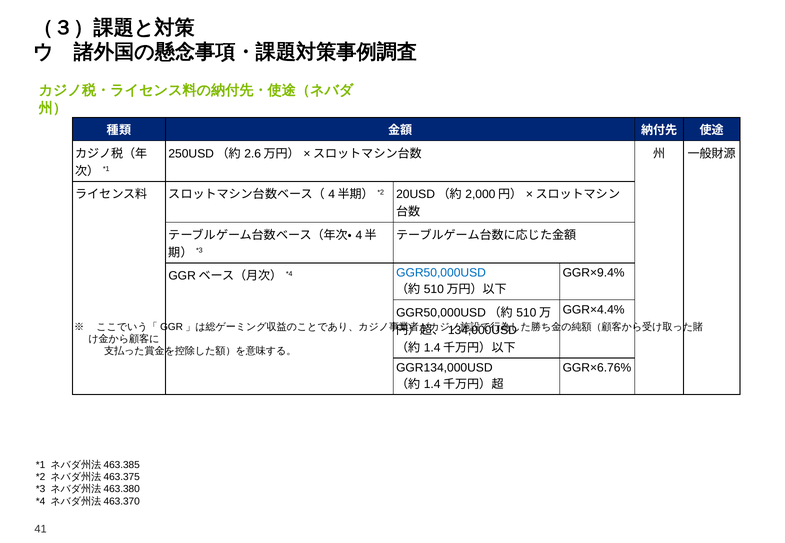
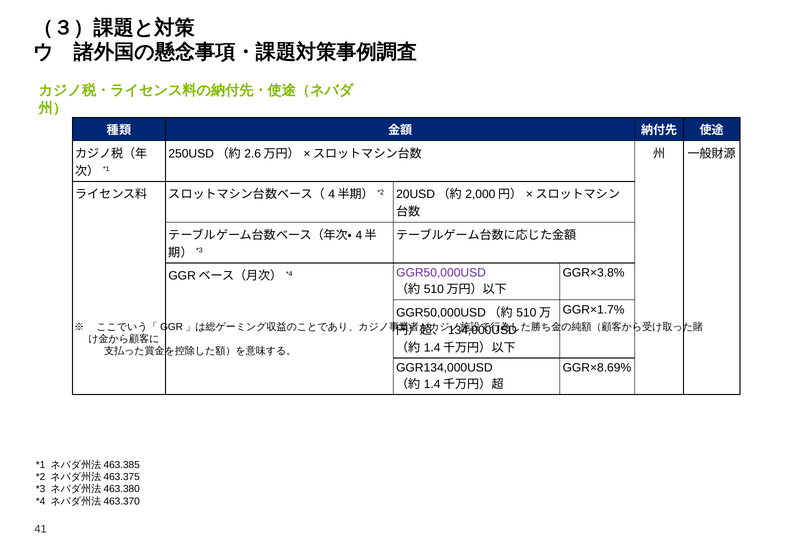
GGR×9.4%: GGR×9.4% -> GGR×3.8% (594, 273)
GGR50,000USD colour: blue -> purple (441, 273)
GGR×4.4%: GGR×4.4% -> GGR×1.7% (594, 310)
GGR×6.76%: GGR×6.76% -> GGR×8.69% (597, 368)
